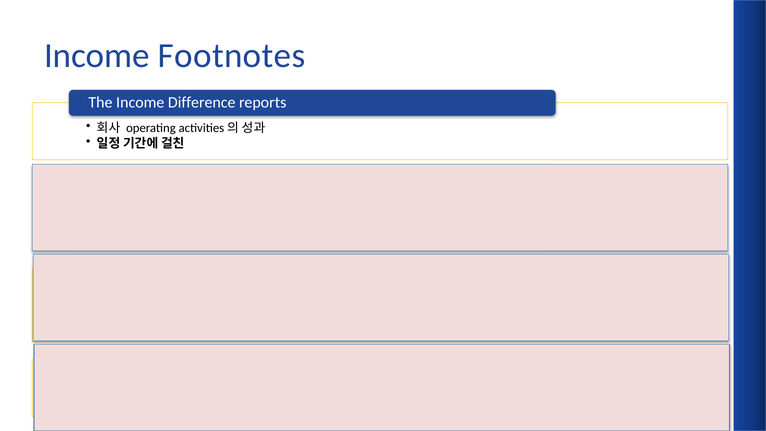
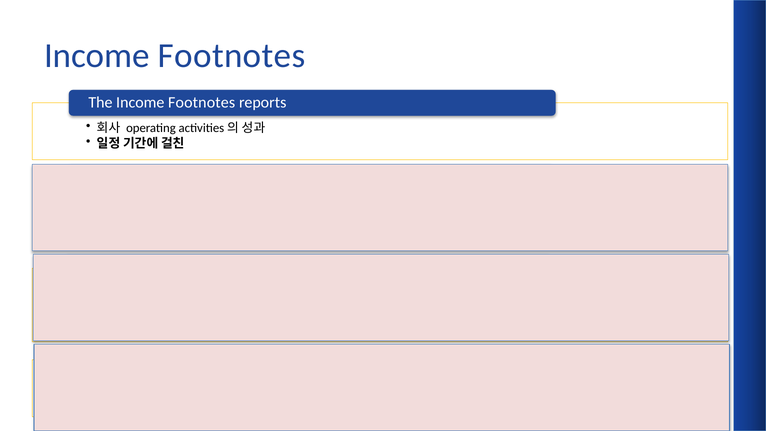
The Income Difference: Difference -> Footnotes (202, 103)
